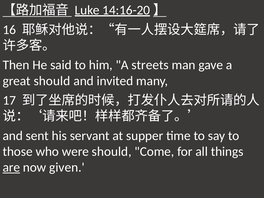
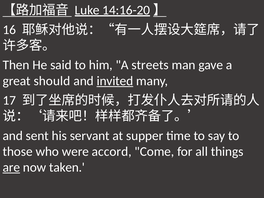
invited underline: none -> present (115, 81)
were should: should -> accord (112, 152)
given: given -> taken (67, 167)
